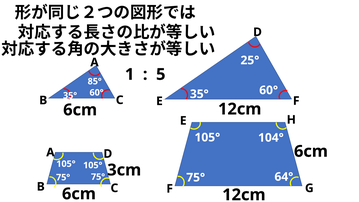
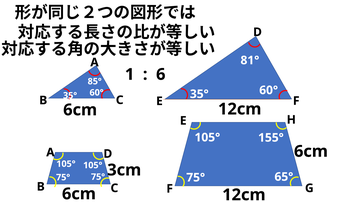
25°: 25° -> 81° (250, 60)
5: 5 -> 6 (161, 74)
104°: 104° -> 155° (271, 138)
64°: 64° -> 65° (284, 177)
